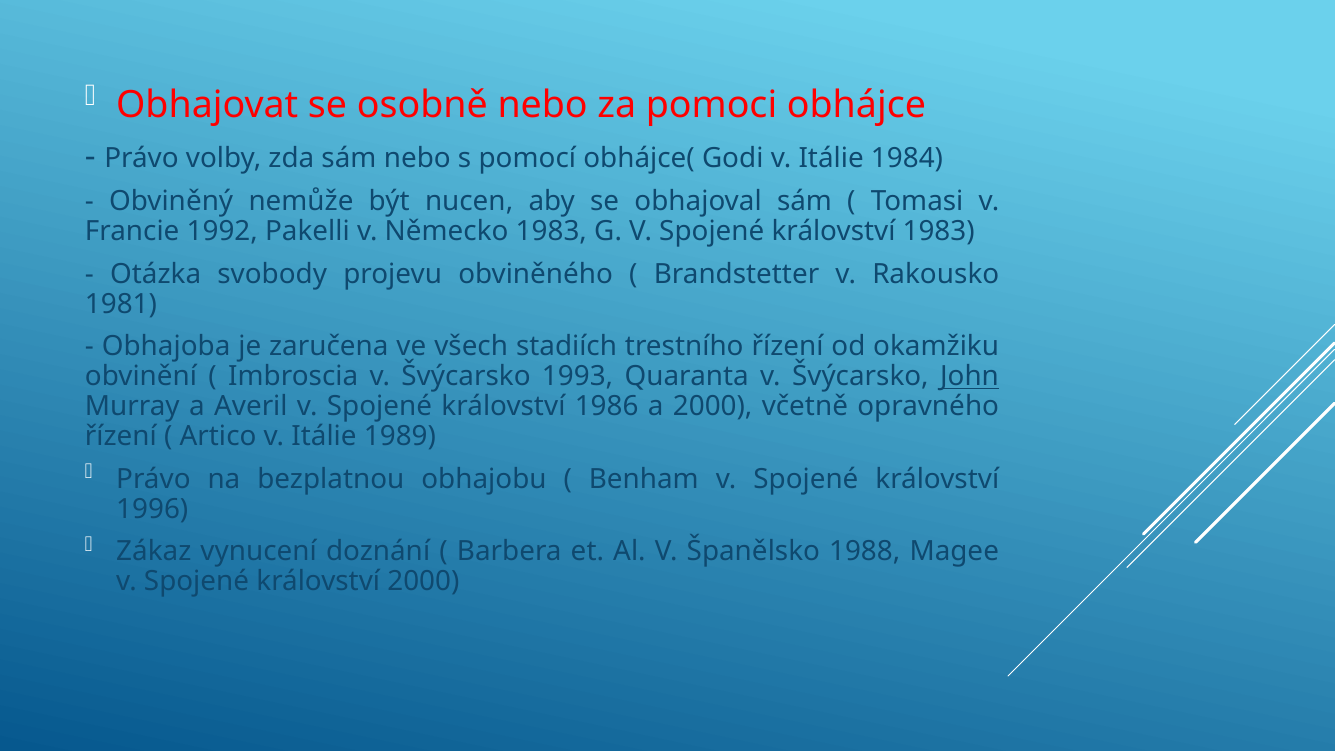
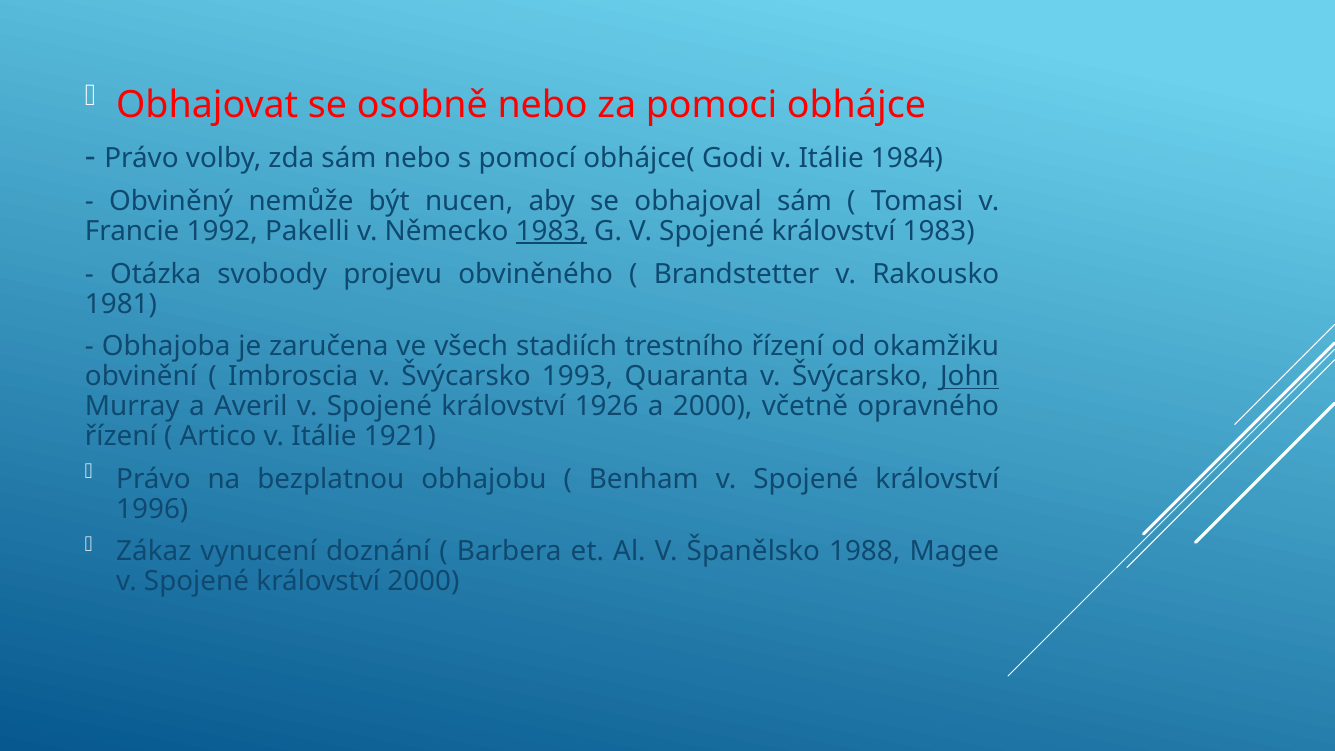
1983 underline: none -> present (551, 231)
1986: 1986 -> 1926 (607, 406)
1989: 1989 -> 1921 (400, 436)
